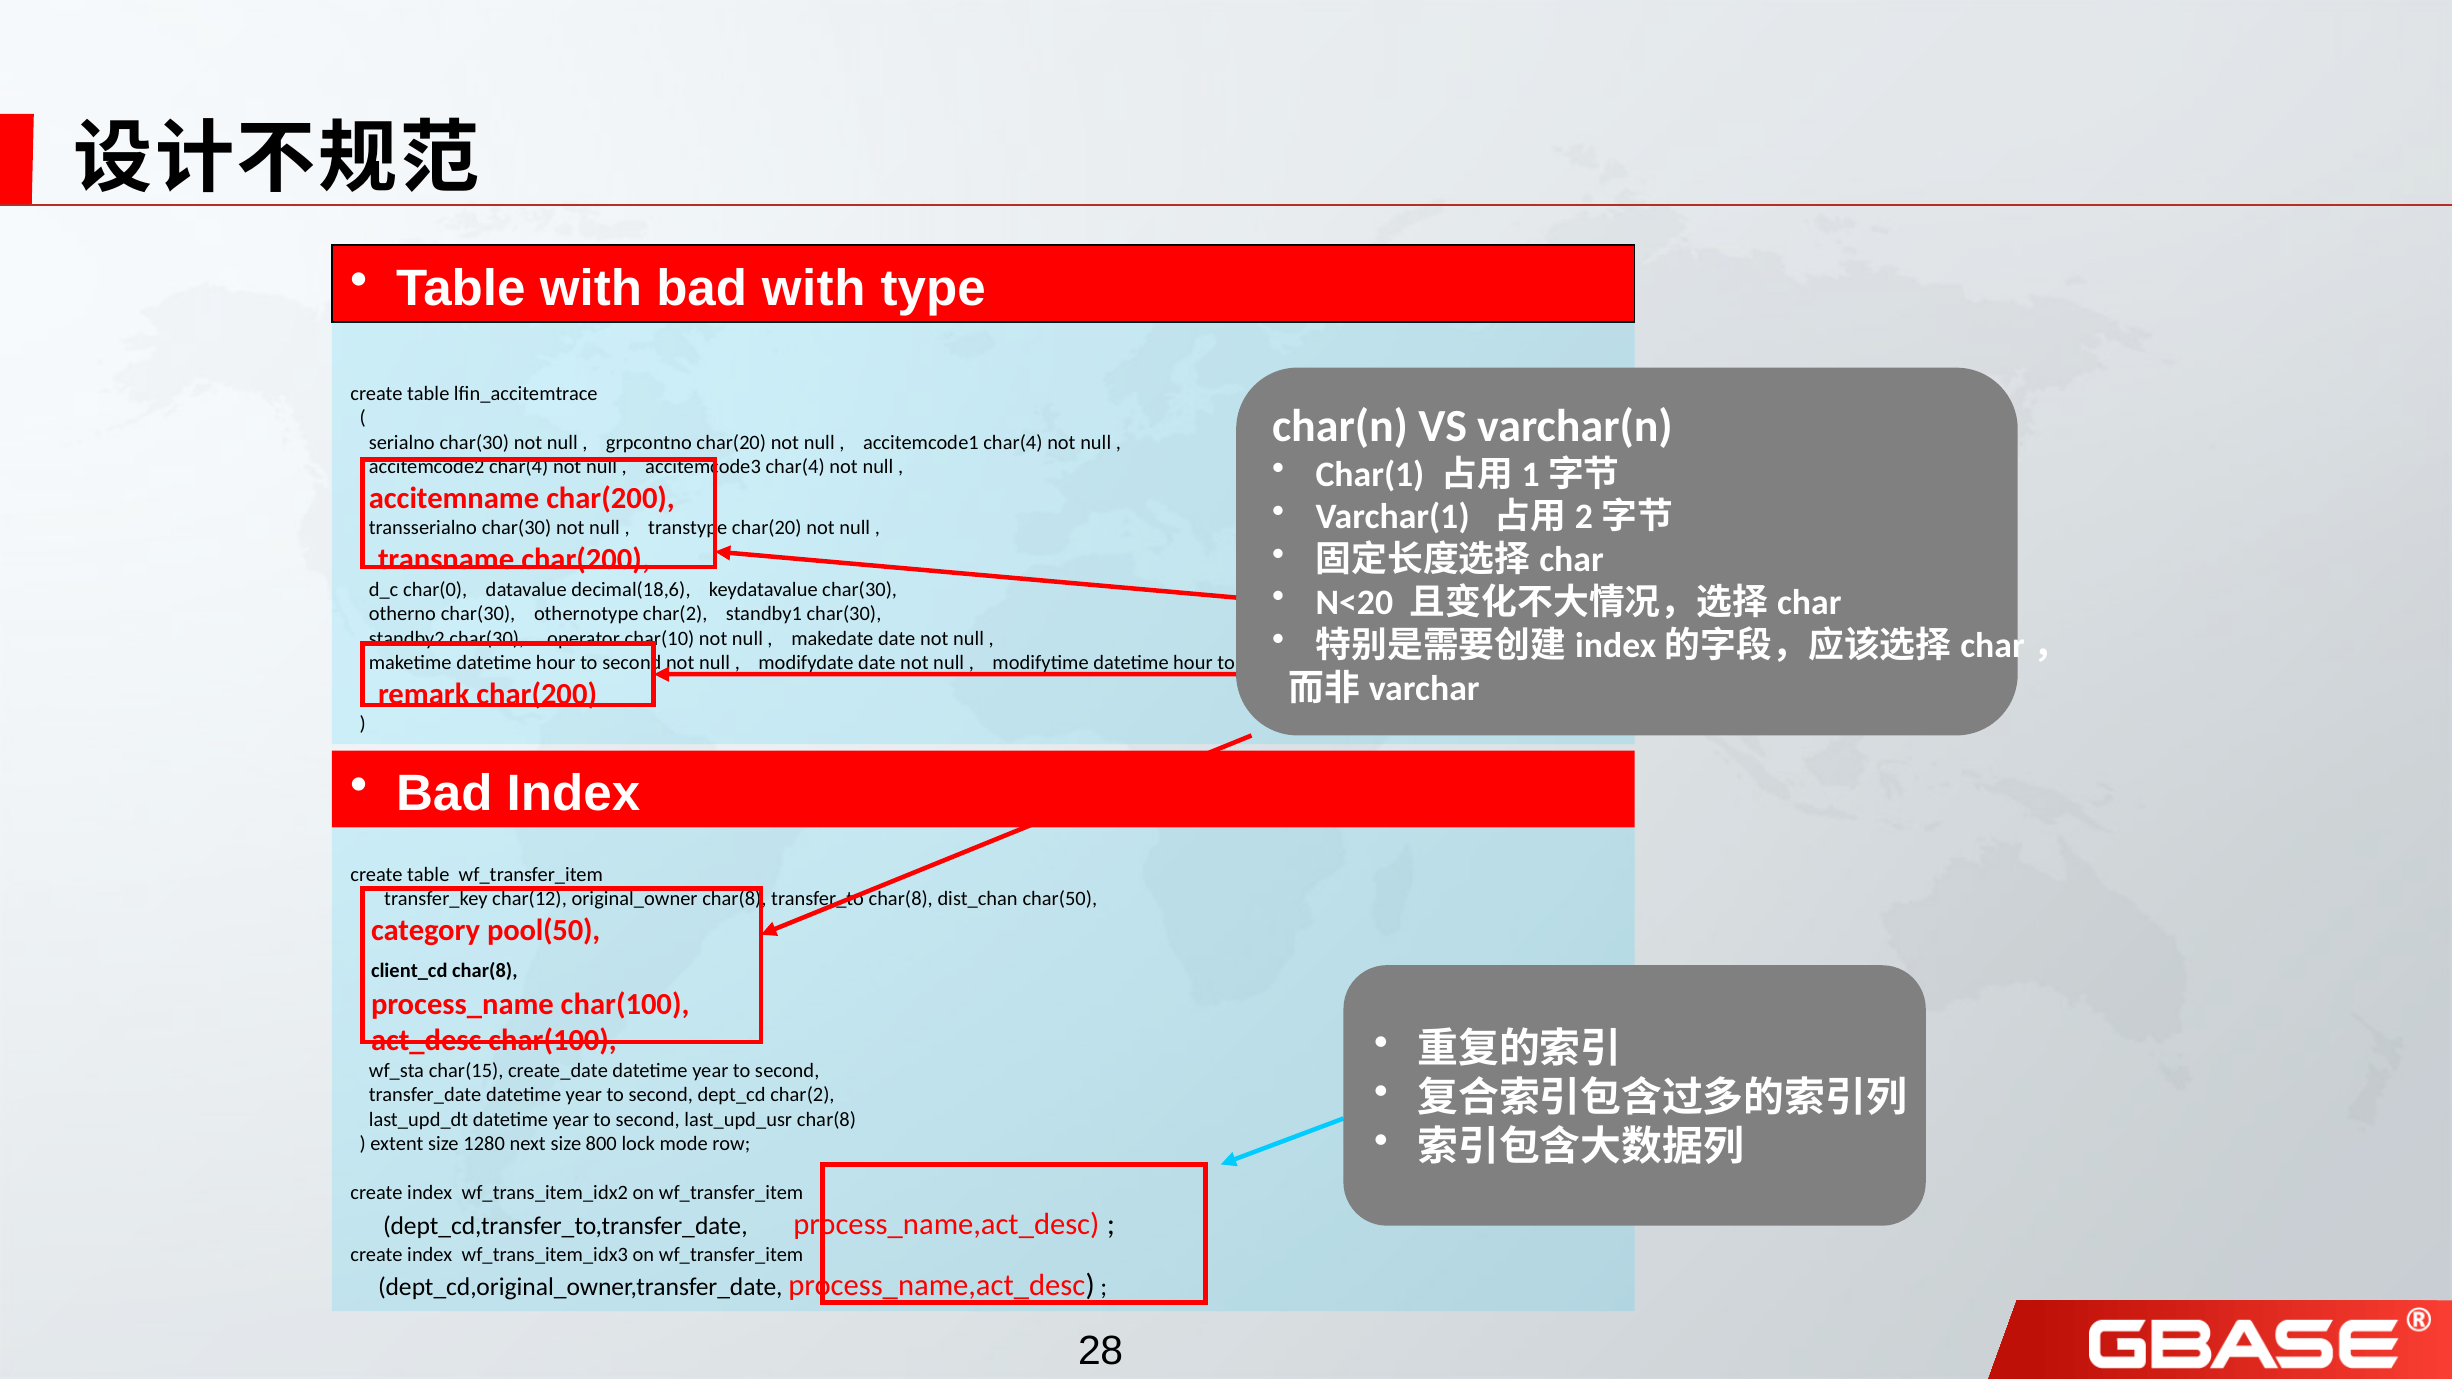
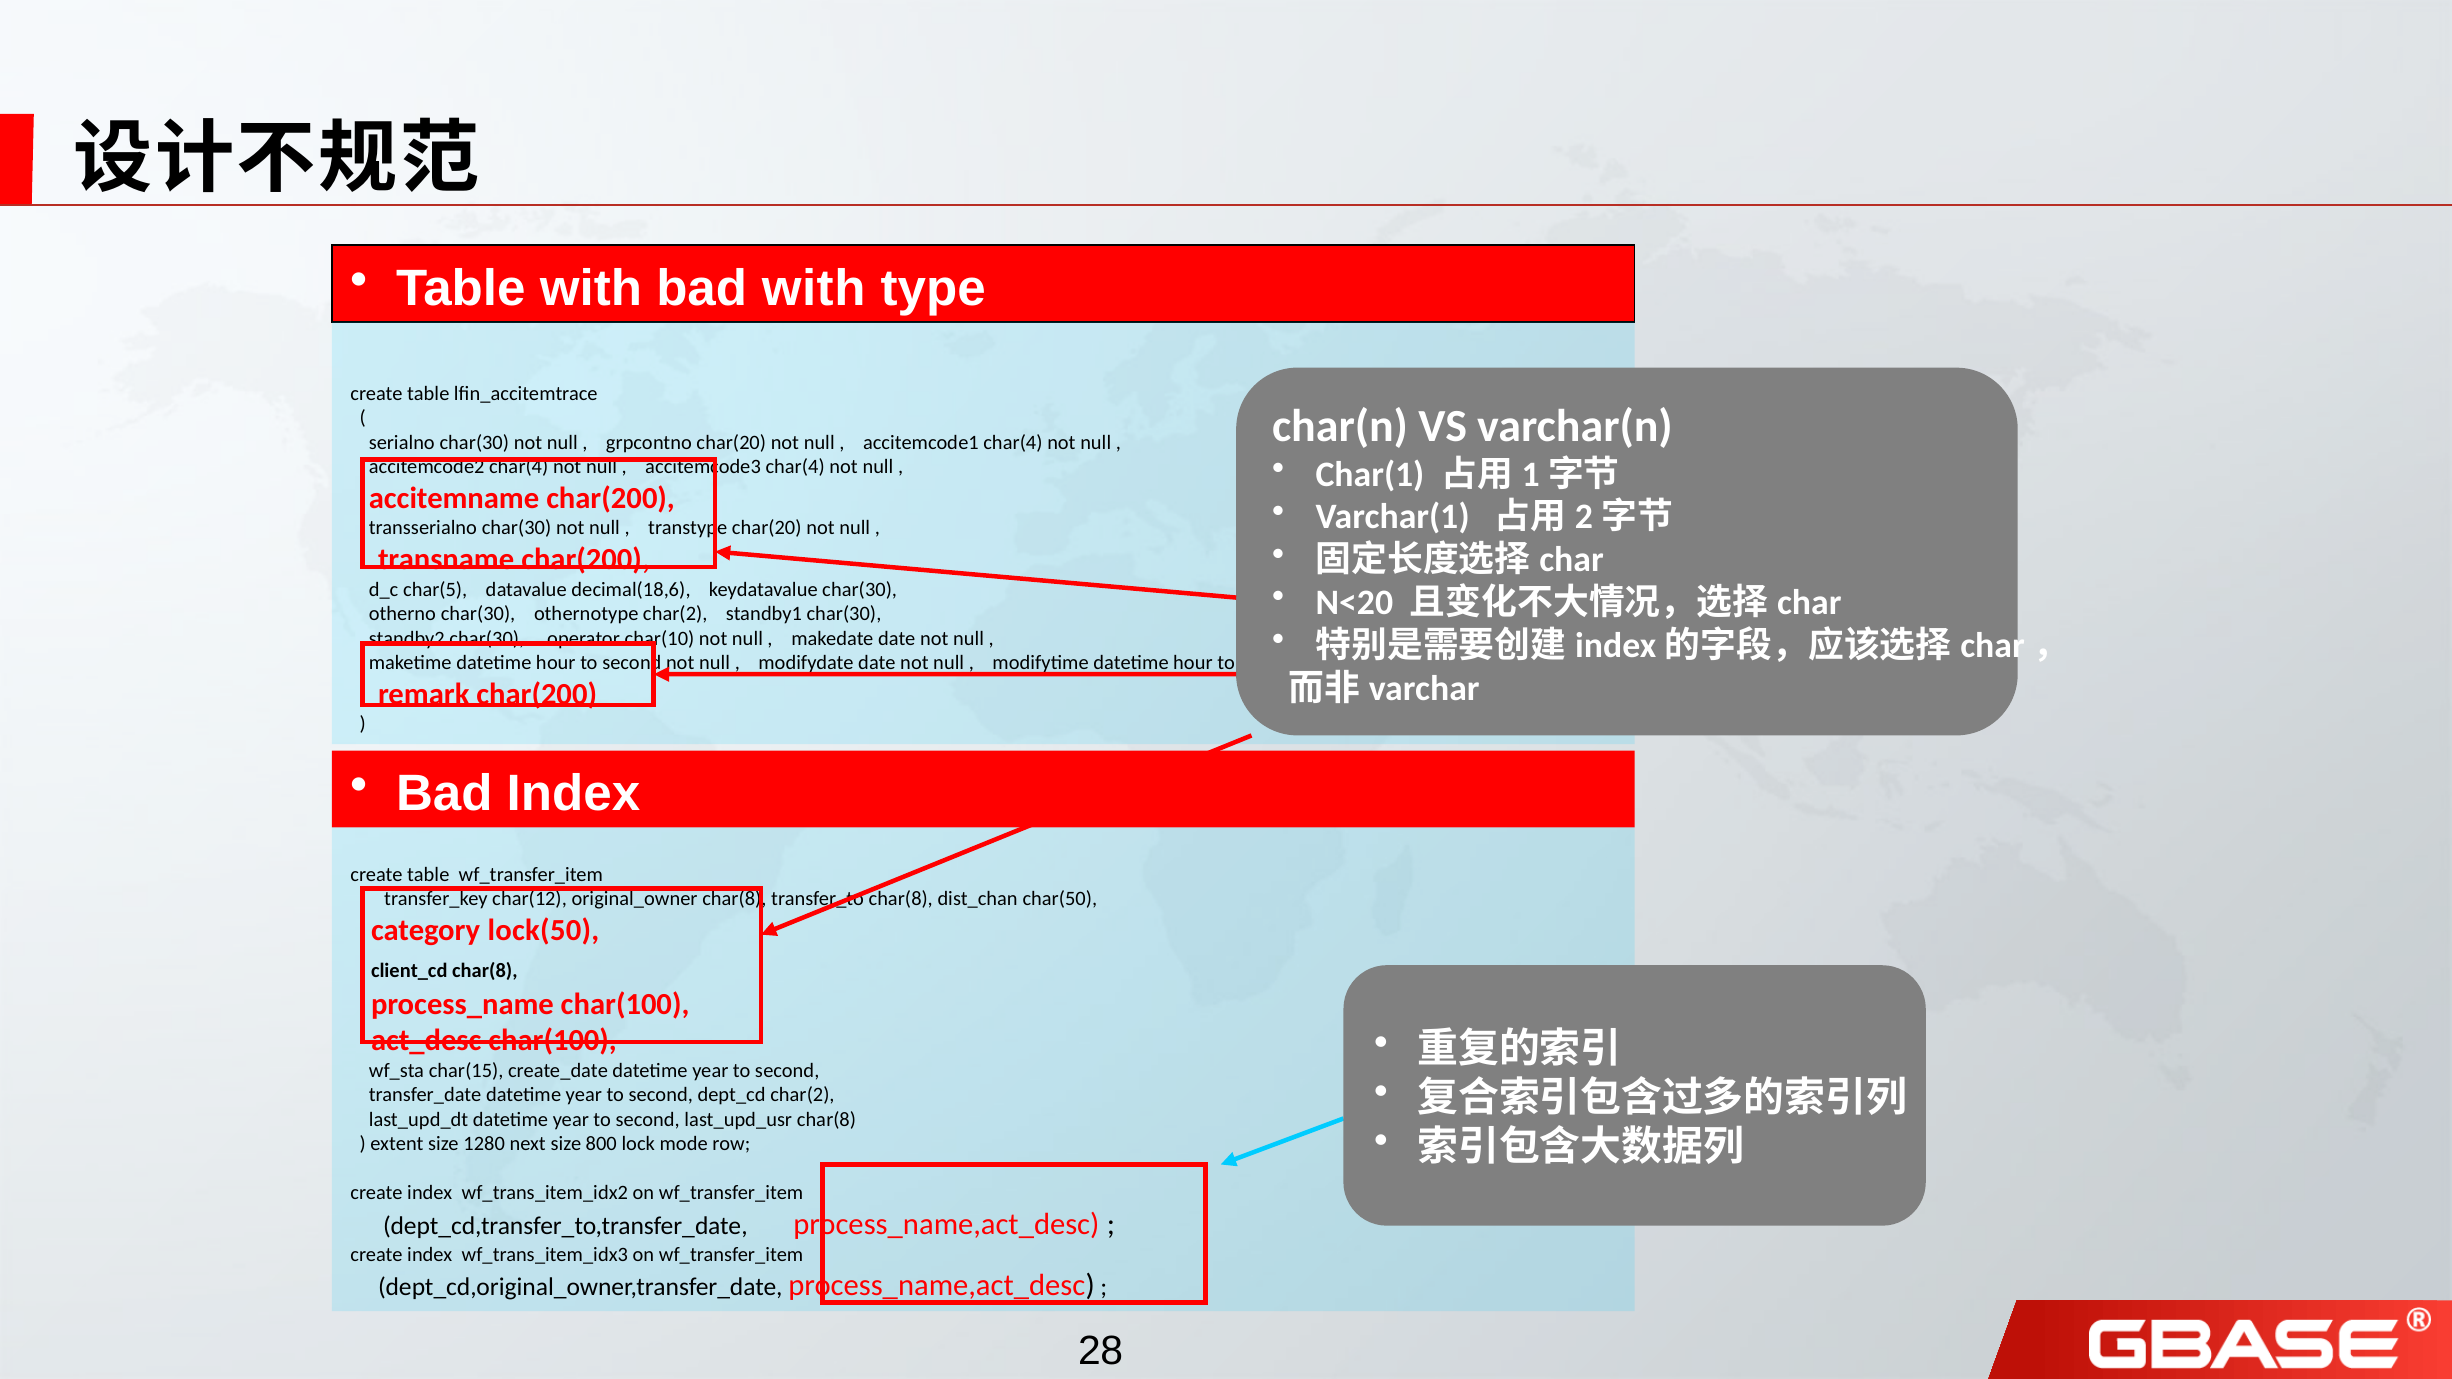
char(0: char(0 -> char(5 (435, 590)
pool(50: pool(50 -> lock(50 (543, 931)
